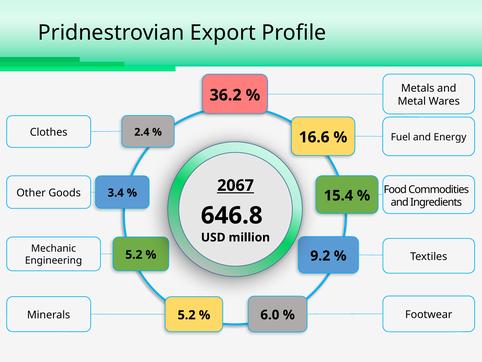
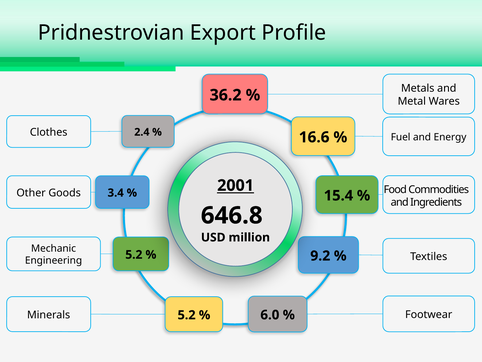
2067: 2067 -> 2001 (236, 185)
